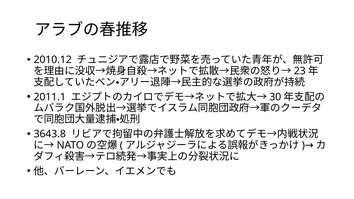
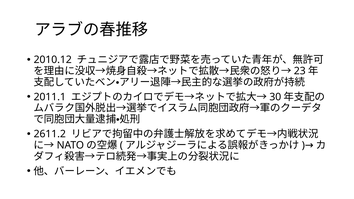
3643.8: 3643.8 -> 2611.2 (50, 134)
